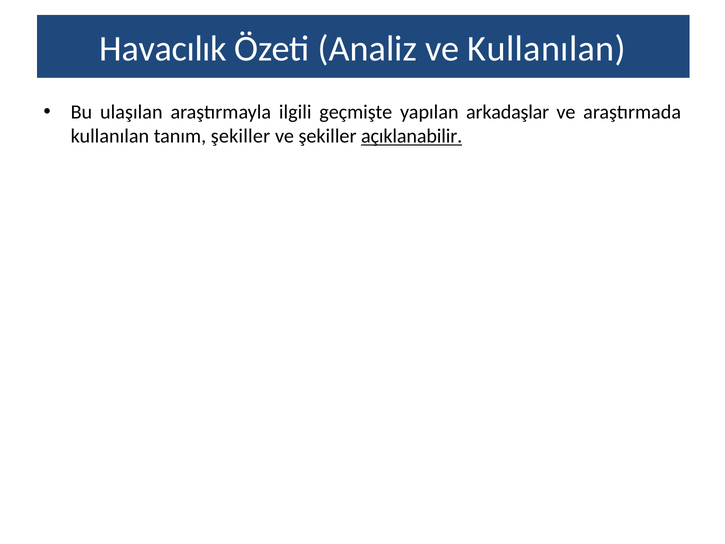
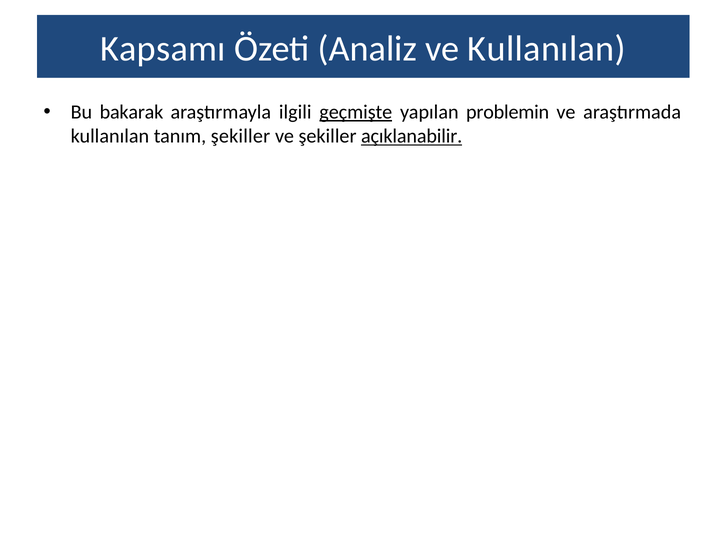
Havacılık: Havacılık -> Kapsamı (163, 49)
ulaşılan: ulaşılan -> bakarak (131, 112)
geçmişte underline: none -> present (356, 112)
arkadaşlar: arkadaşlar -> problemin (508, 112)
